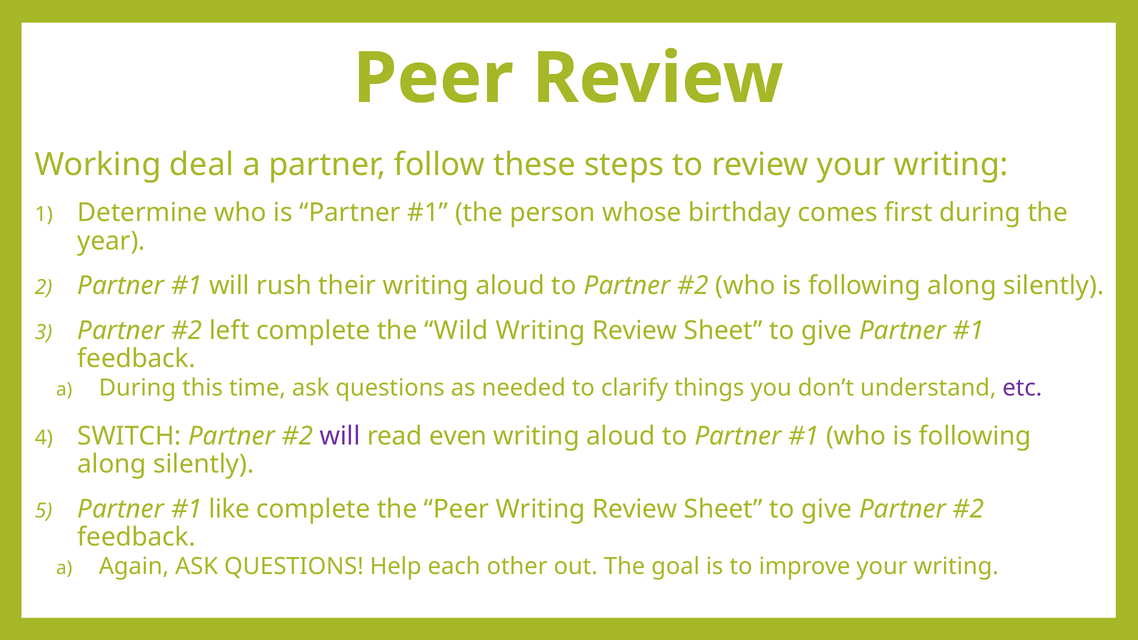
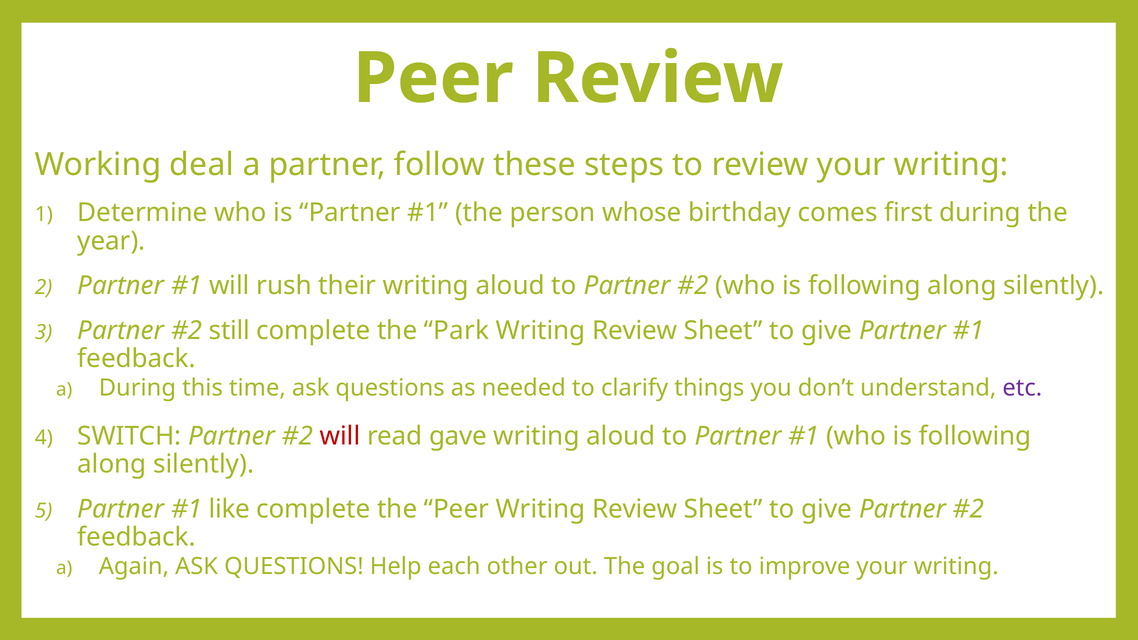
left: left -> still (229, 331)
Wild: Wild -> Park (456, 331)
will colour: purple -> red (340, 436)
even: even -> gave (458, 436)
